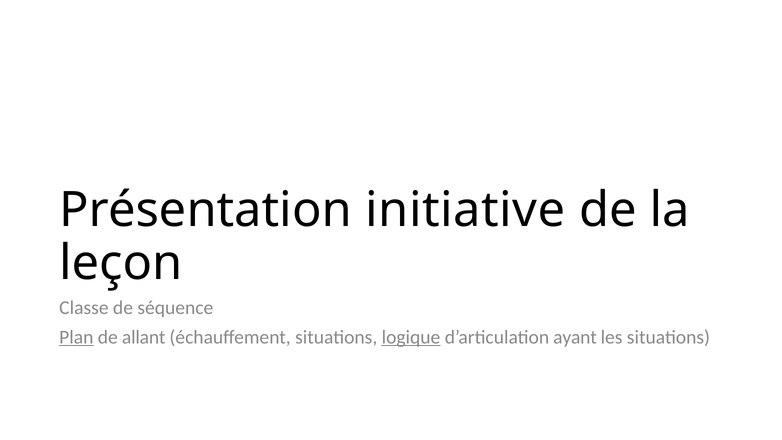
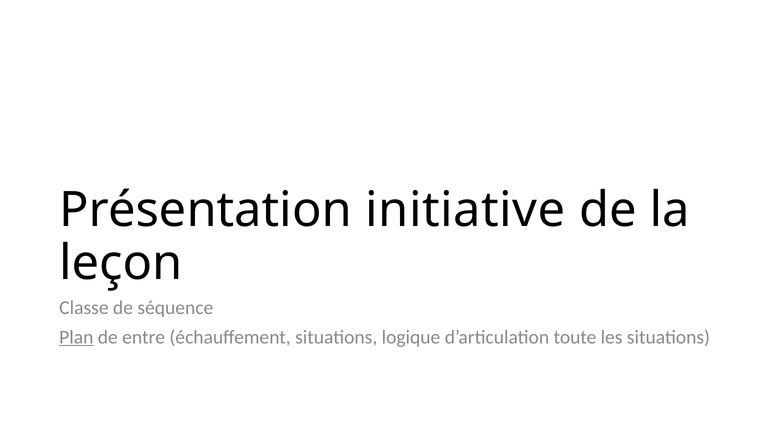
allant: allant -> entre (144, 337)
logique underline: present -> none (411, 337)
ayant: ayant -> toute (575, 337)
